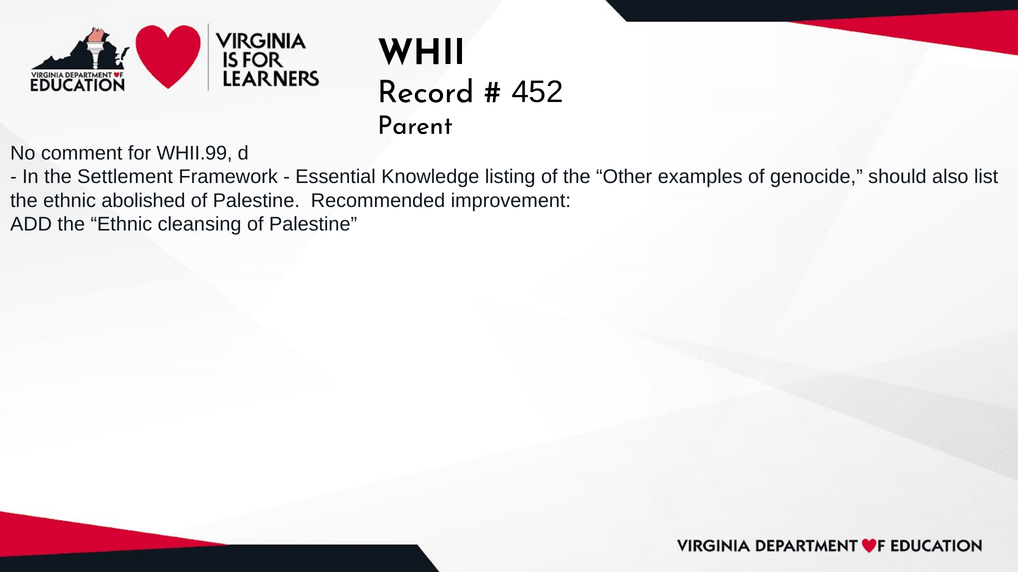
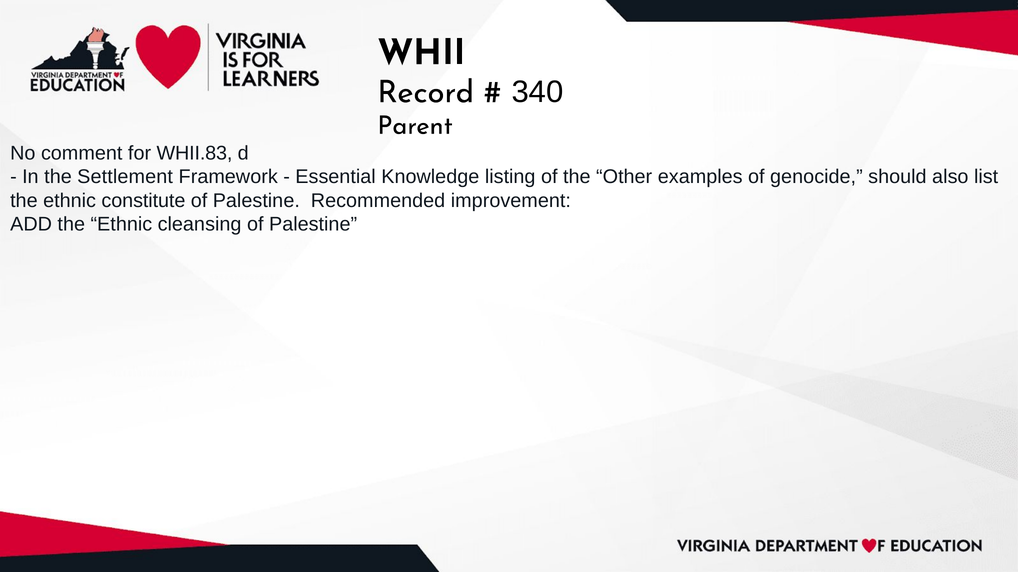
452: 452 -> 340 (538, 92)
WHII.99: WHII.99 -> WHII.83 (194, 153)
abolished: abolished -> constitute (143, 201)
